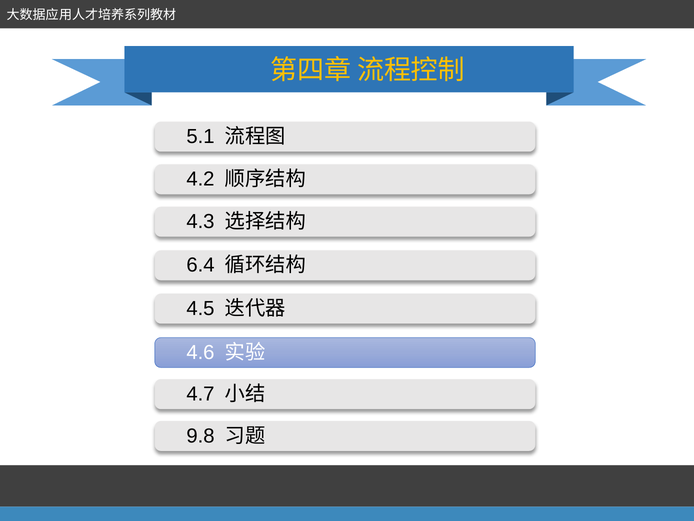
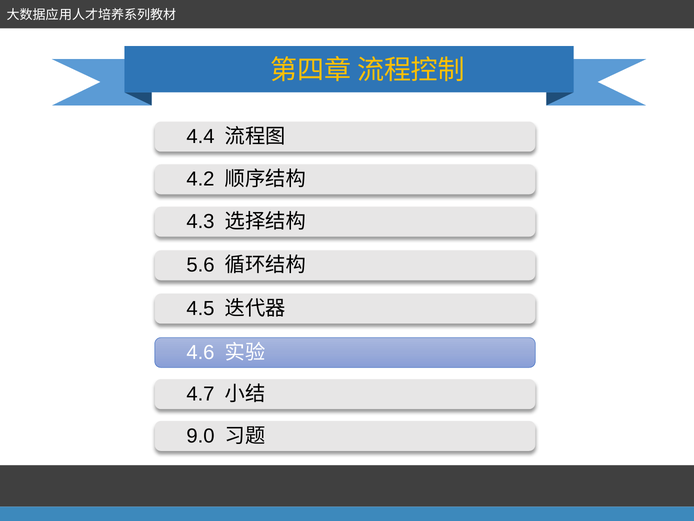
5.1: 5.1 -> 4.4 (200, 136)
6.4: 6.4 -> 5.6 (200, 265)
9.8: 9.8 -> 9.0 (200, 435)
